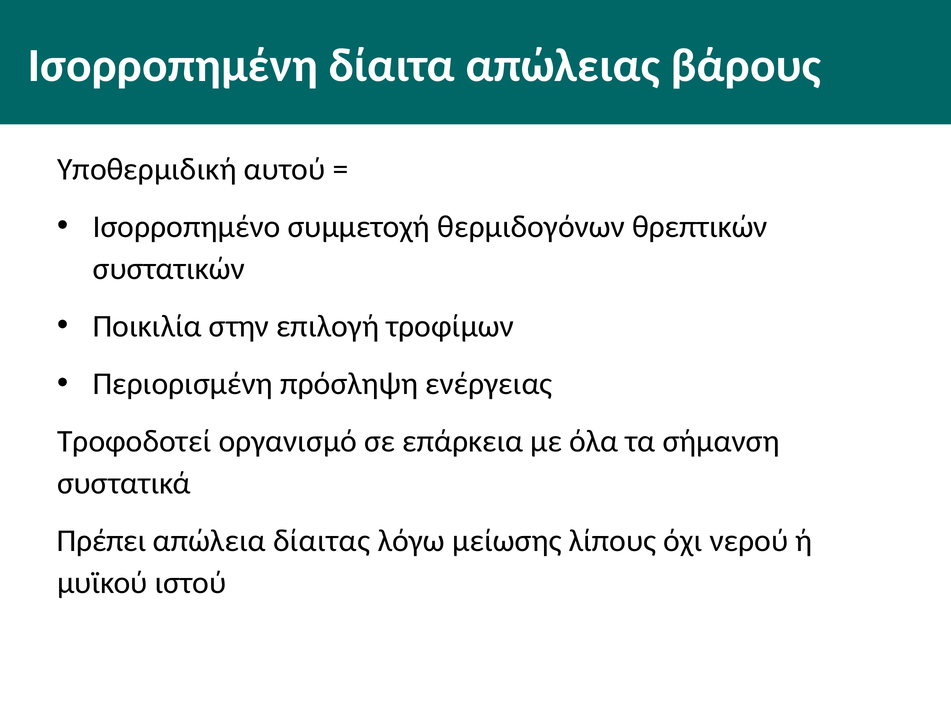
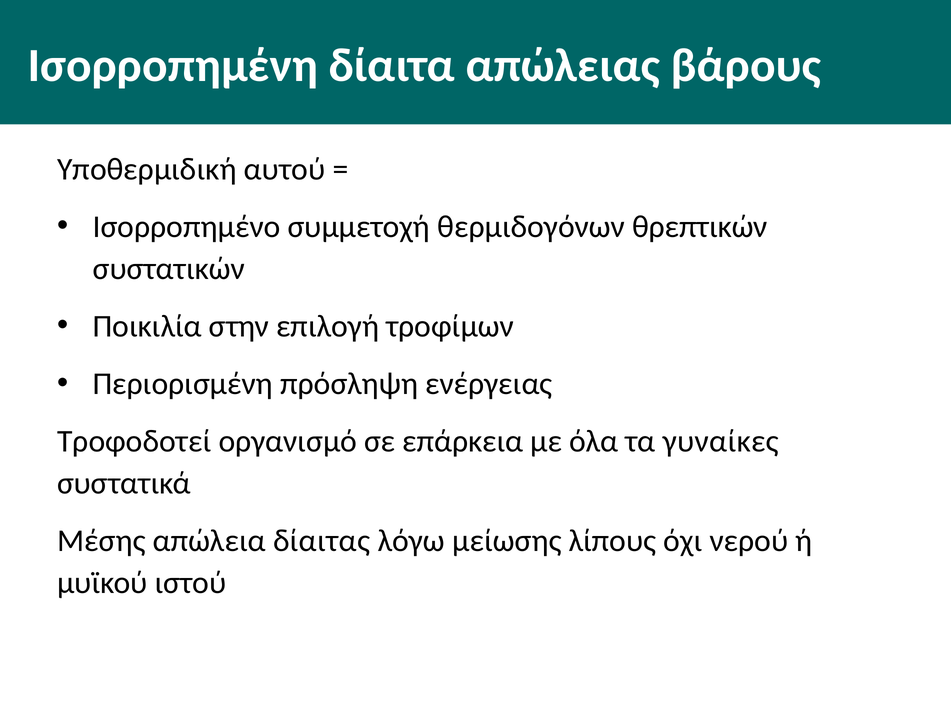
σήμανση: σήμανση -> γυναίκες (721, 442)
Πρέπει: Πρέπει -> Μέσης (101, 541)
